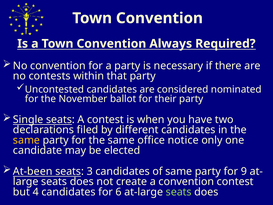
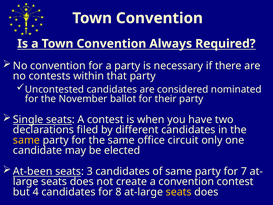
notice: notice -> circuit (183, 140)
9: 9 -> 7 (244, 171)
6: 6 -> 8 (119, 192)
seats colour: light green -> yellow (179, 192)
